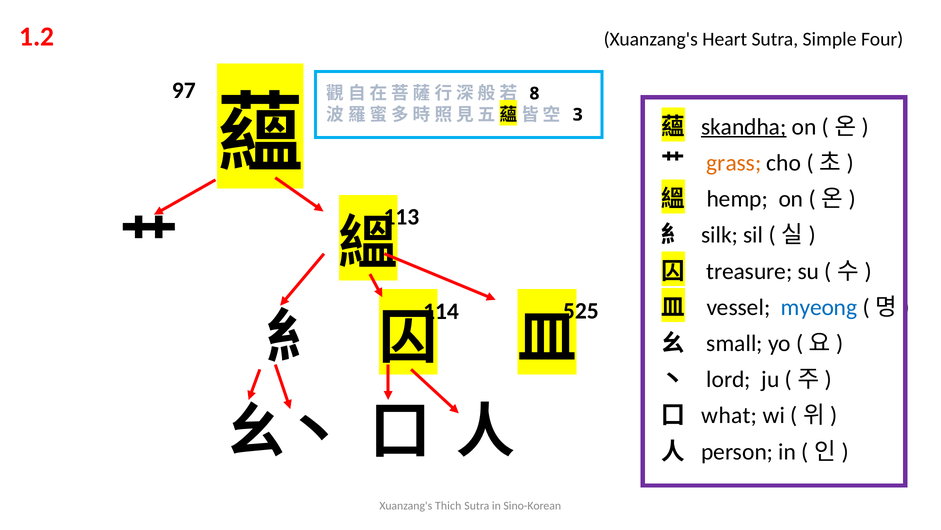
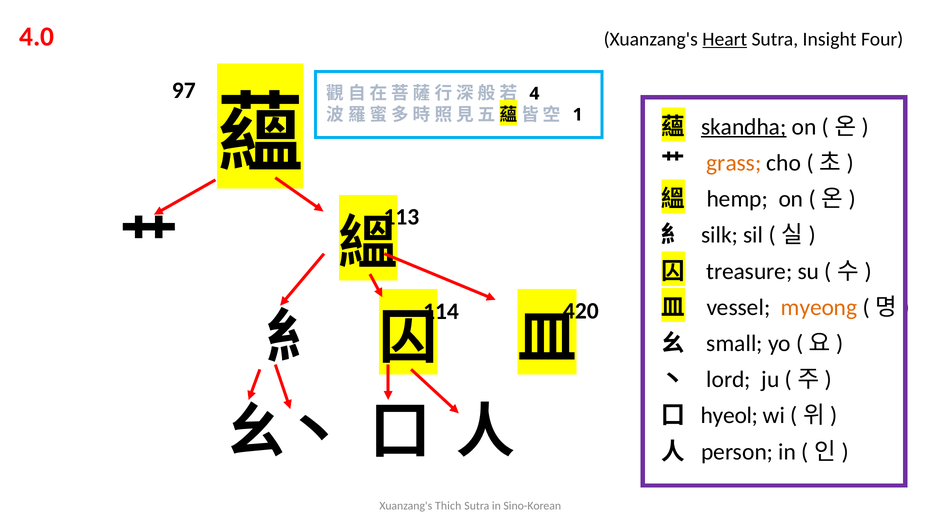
1.2: 1.2 -> 4.0 (37, 36)
Heart underline: none -> present (725, 39)
Simple: Simple -> Insight (830, 39)
8: 8 -> 4 (534, 93)
3: 3 -> 1 (578, 115)
myeong colour: blue -> orange (819, 307)
525: 525 -> 420 (581, 310)
what: what -> hyeol (729, 415)
